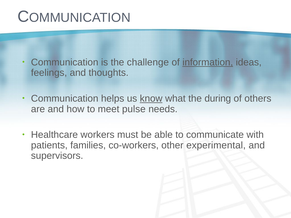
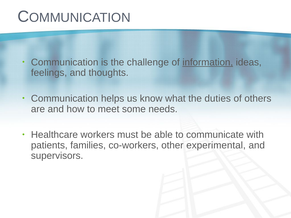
know underline: present -> none (151, 99)
during: during -> duties (218, 99)
pulse: pulse -> some (134, 109)
